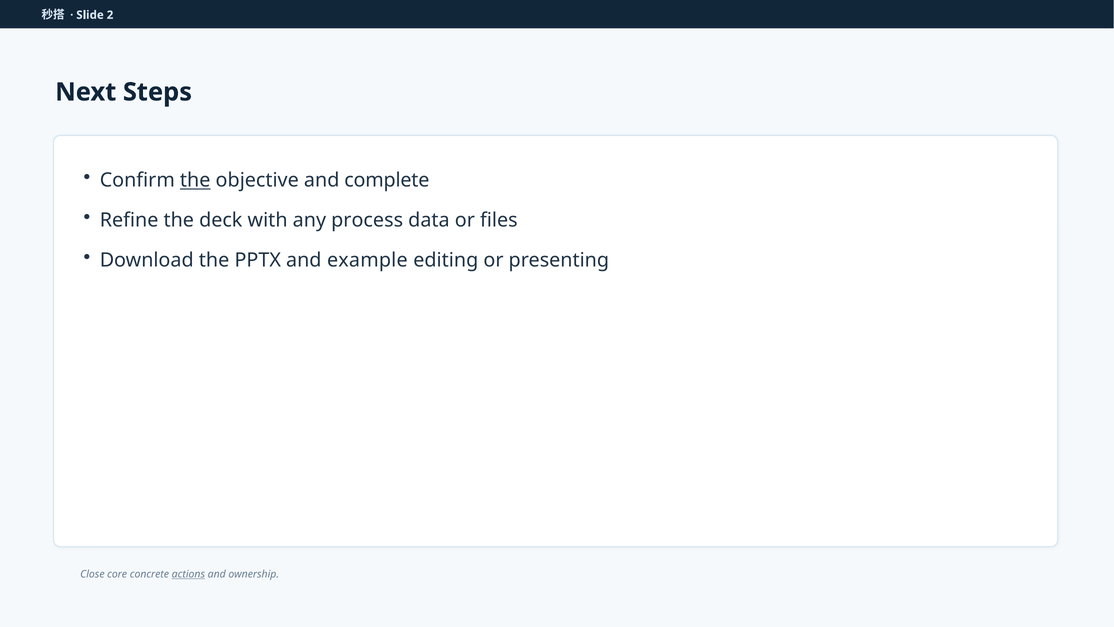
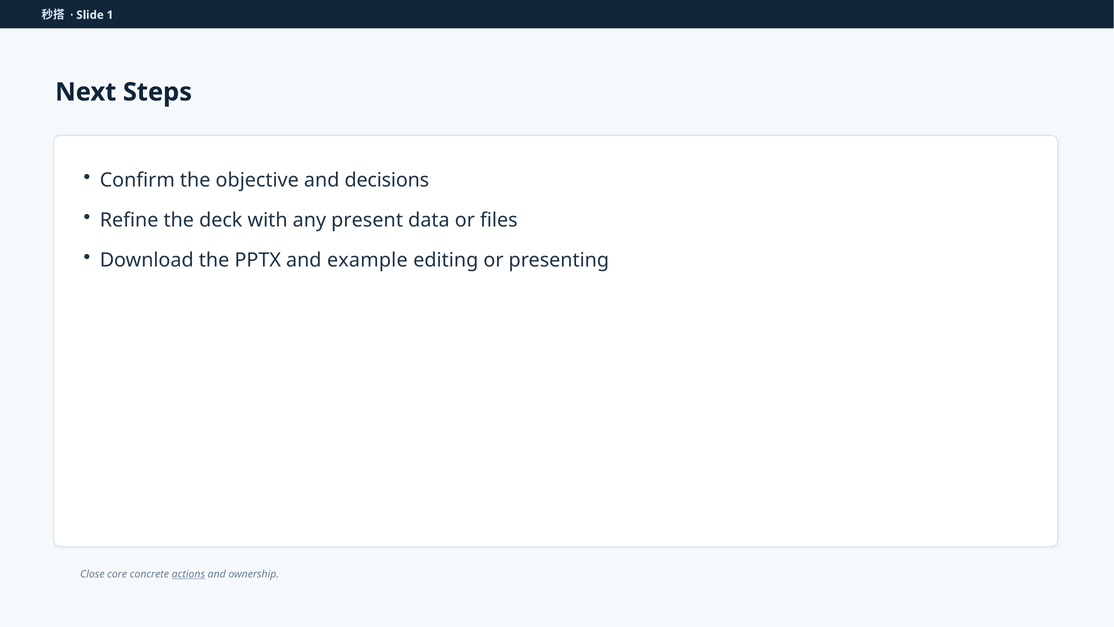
2: 2 -> 1 (110, 15)
the underline: present -> none (195, 180)
complete: complete -> decisions (387, 180)
process: process -> present (367, 220)
